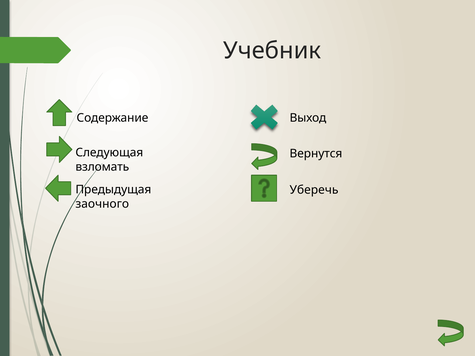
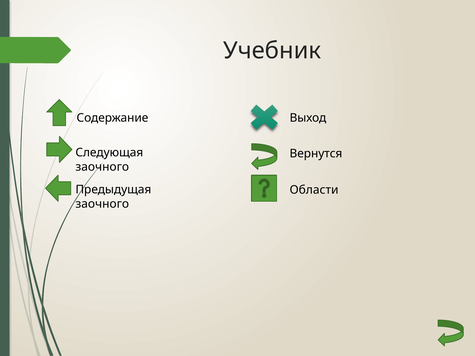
взломать: взломать -> заочного (102, 167)
Уберечь: Уберечь -> Области (314, 190)
